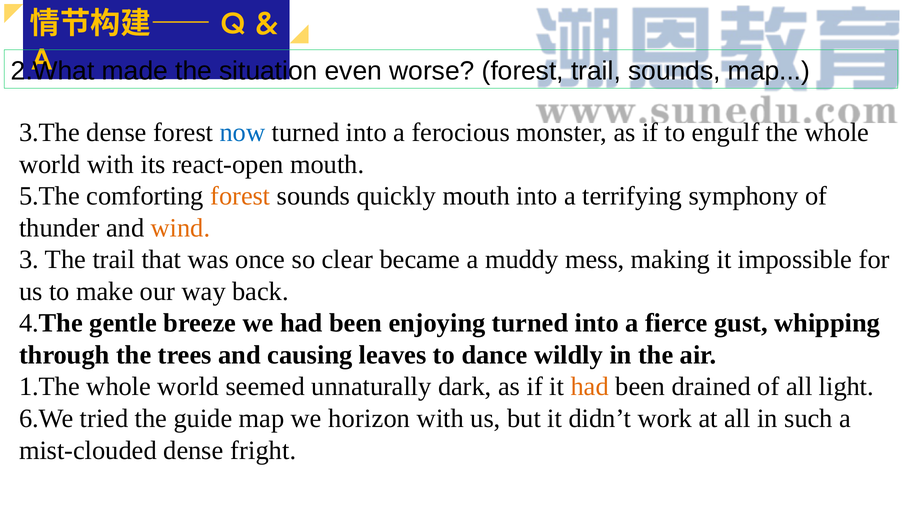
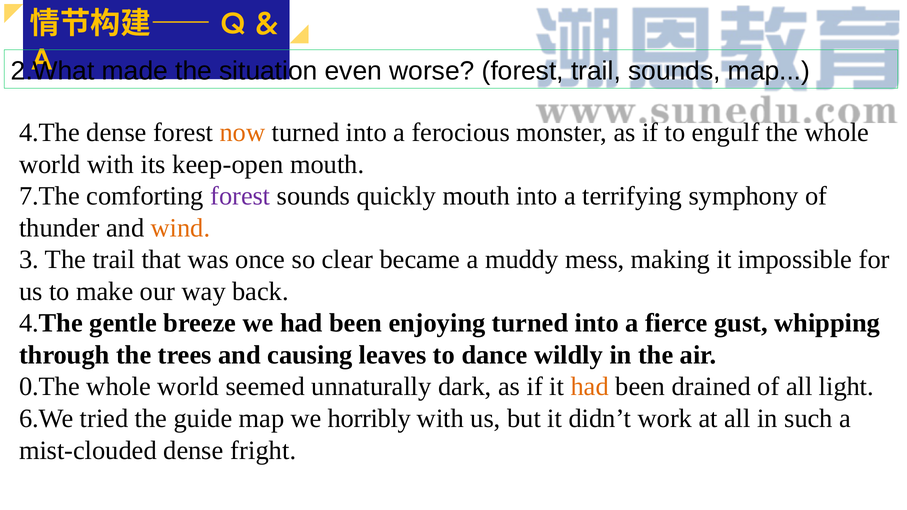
3.The: 3.The -> 4.The (49, 133)
now colour: blue -> orange (242, 133)
react-open: react-open -> keep-open (228, 165)
5.The: 5.The -> 7.The (49, 196)
forest colour: orange -> purple (240, 196)
1.The: 1.The -> 0.The (49, 387)
horizon: horizon -> horribly (369, 419)
